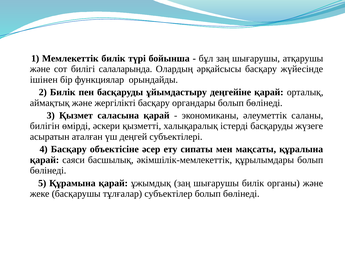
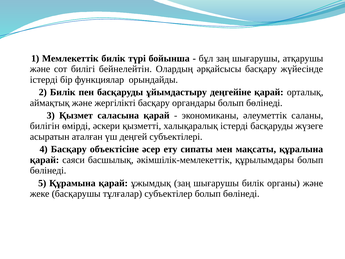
салаларында: салаларында -> бейнелейтін (125, 69)
ішінен: ішінен -> істерді (44, 80)
